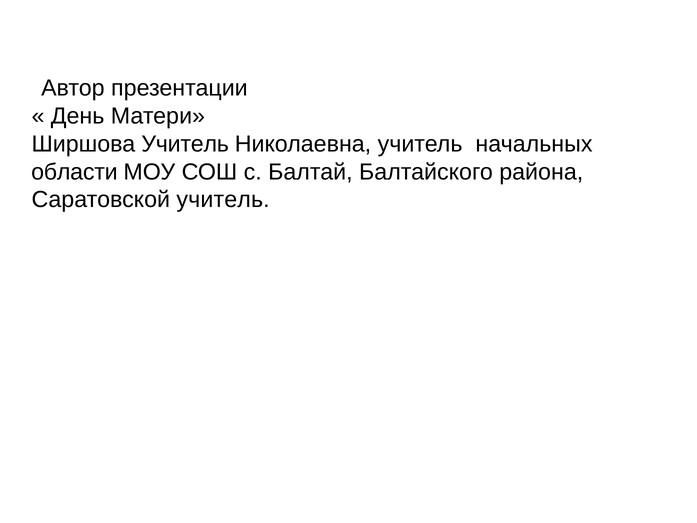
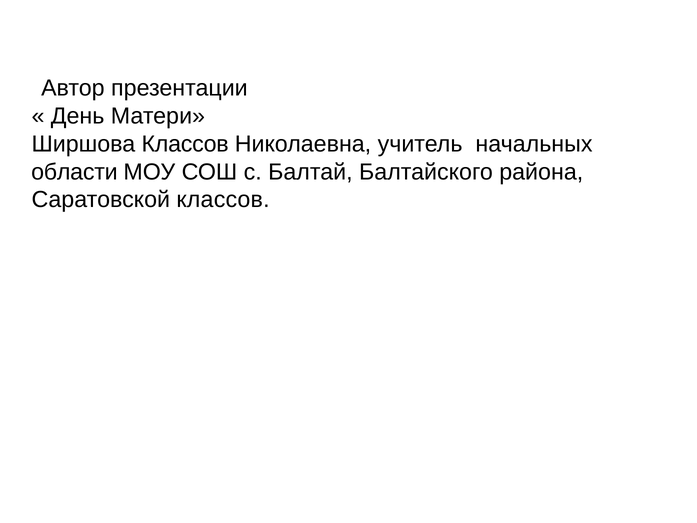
Ширшова Учитель: Учитель -> Классов (185, 144)
Саратовской учитель: учитель -> классов (223, 200)
